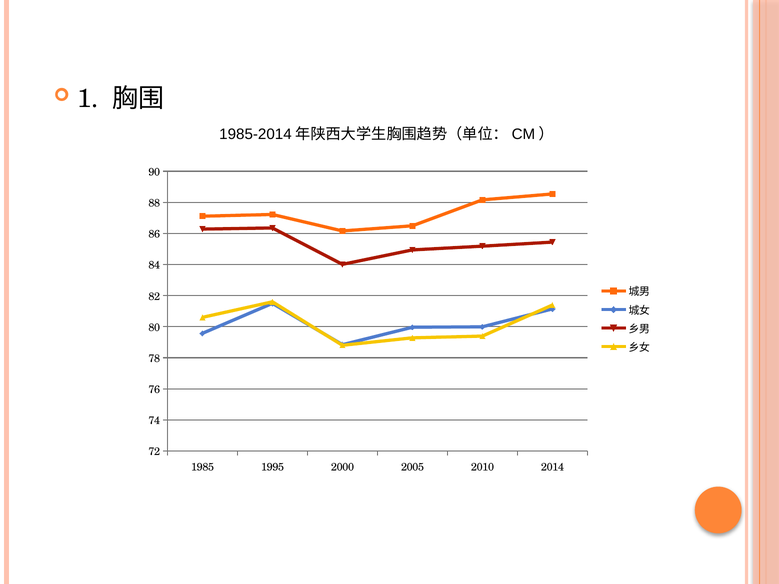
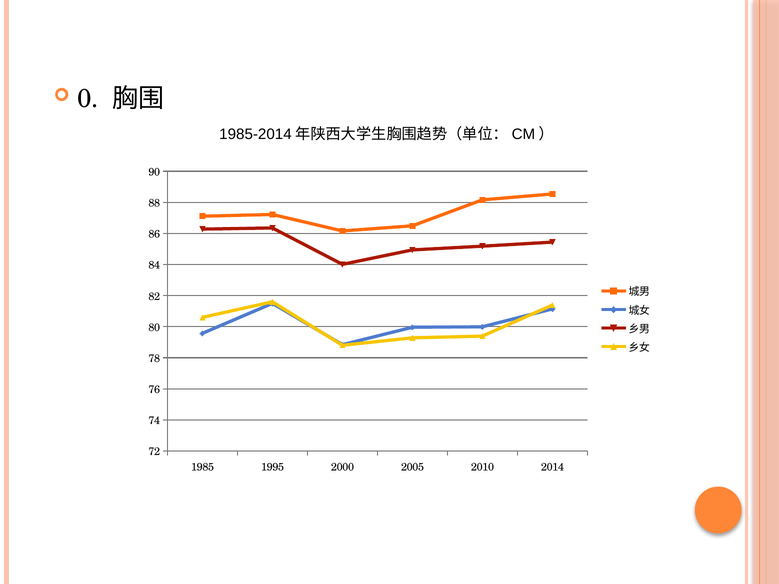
1: 1 -> 0 (88, 99)
